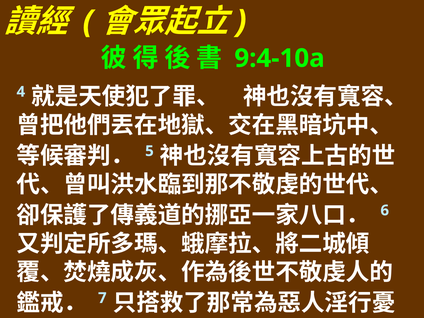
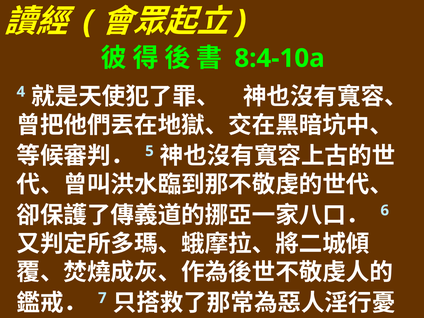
9:4-10a: 9:4-10a -> 8:4-10a (280, 58)
